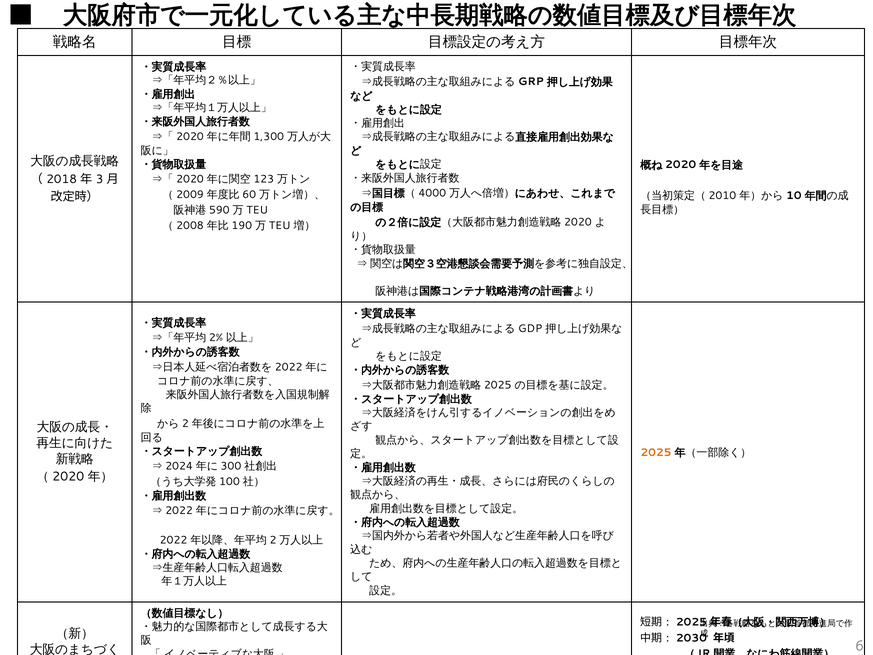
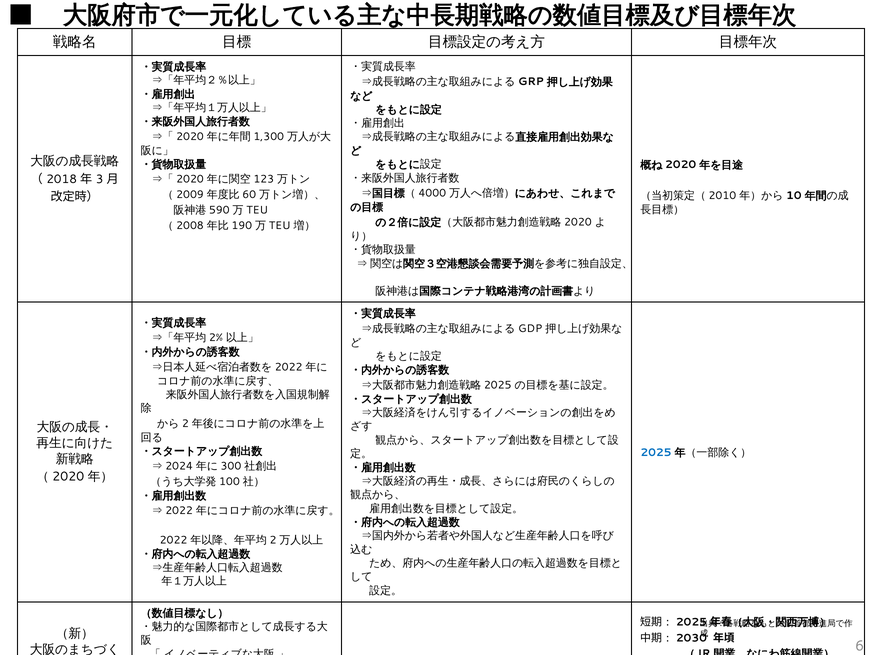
2025 colour: orange -> blue (656, 452)
